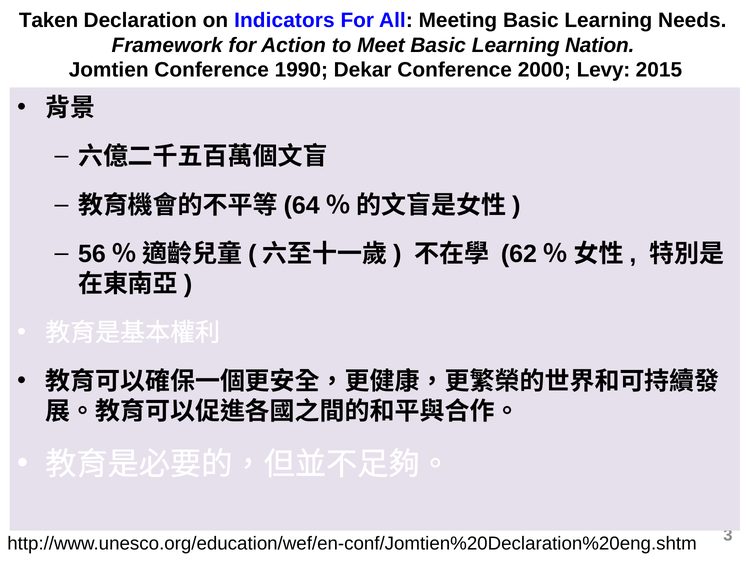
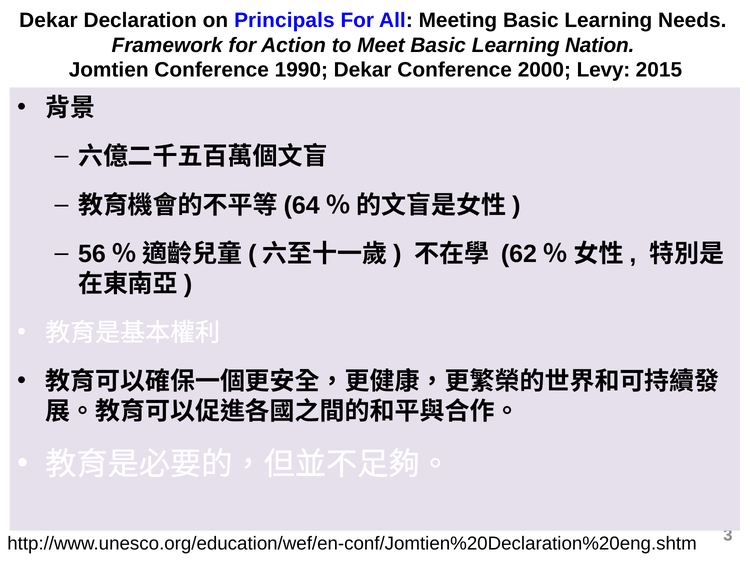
Taken: Taken -> Dekar (48, 20)
Indicators: Indicators -> Principals (284, 20)
